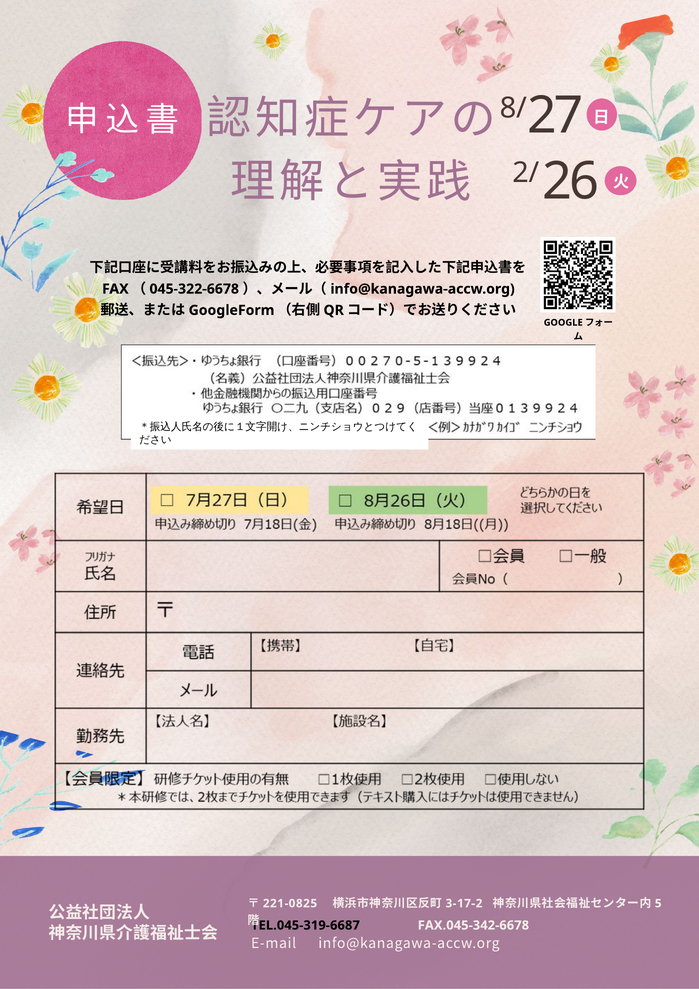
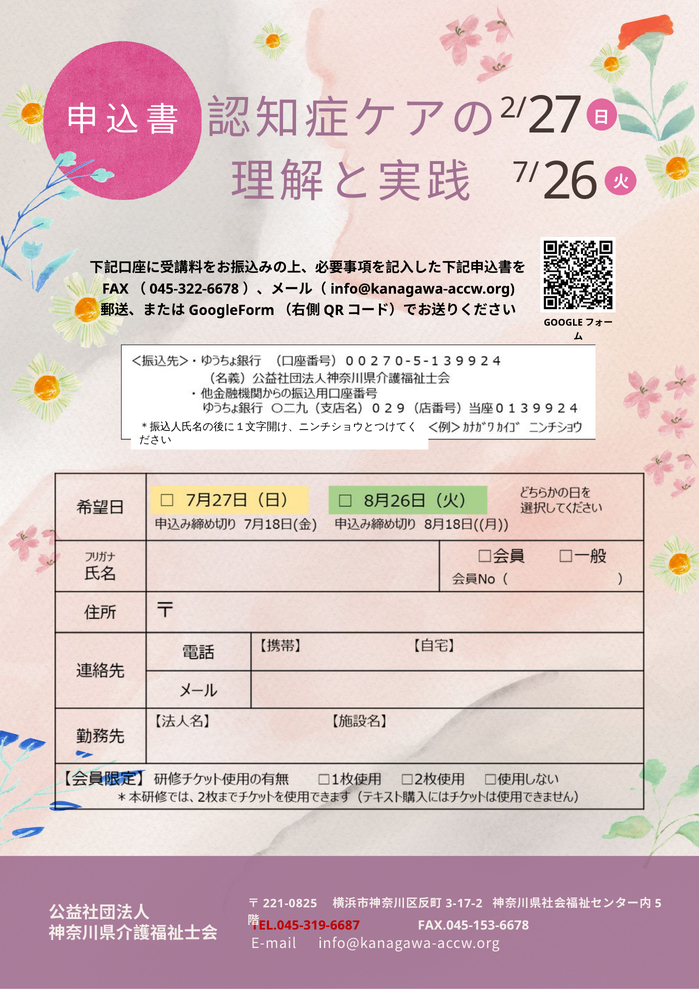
8/: 8/ -> 2/ (513, 108)
2/: 2/ -> 7/ (526, 173)
FAX.045-342-6678: FAX.045-342-6678 -> FAX.045-153-6678 (473, 926)
TEL.045-319-6687 colour: black -> red (305, 926)
